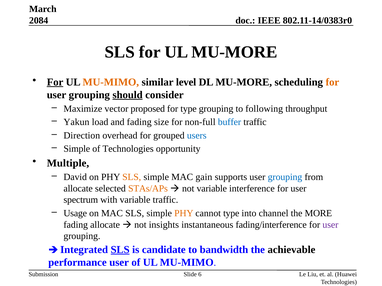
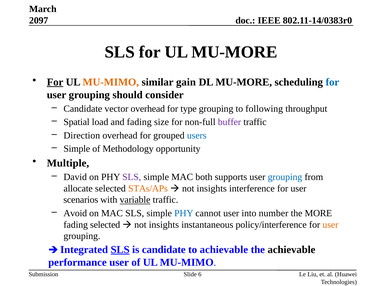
2084: 2084 -> 2097 (39, 20)
level: level -> gain (186, 82)
for colour: orange -> blue (332, 82)
should underline: present -> none (128, 95)
Maximize: Maximize -> Candidate (83, 109)
vector proposed: proposed -> overhead (148, 109)
Yakun: Yakun -> Spatial (77, 122)
buffer colour: blue -> purple (230, 122)
of Technologies: Technologies -> Methodology (128, 149)
SLS colour: orange -> purple (132, 177)
gain: gain -> both (204, 177)
variable: variable -> insights (212, 189)
spectrum: spectrum -> scenarios (81, 200)
variable underline: none -> present (135, 200)
Usage: Usage -> Avoid (75, 214)
PHY colour: orange -> blue (184, 214)
cannot type: type -> user (231, 214)
channel: channel -> number (274, 214)
fading allocate: allocate -> selected (105, 225)
fading/interference: fading/interference -> policy/interference (271, 225)
user colour: purple -> orange (330, 225)
to bandwidth: bandwidth -> achievable (224, 250)
